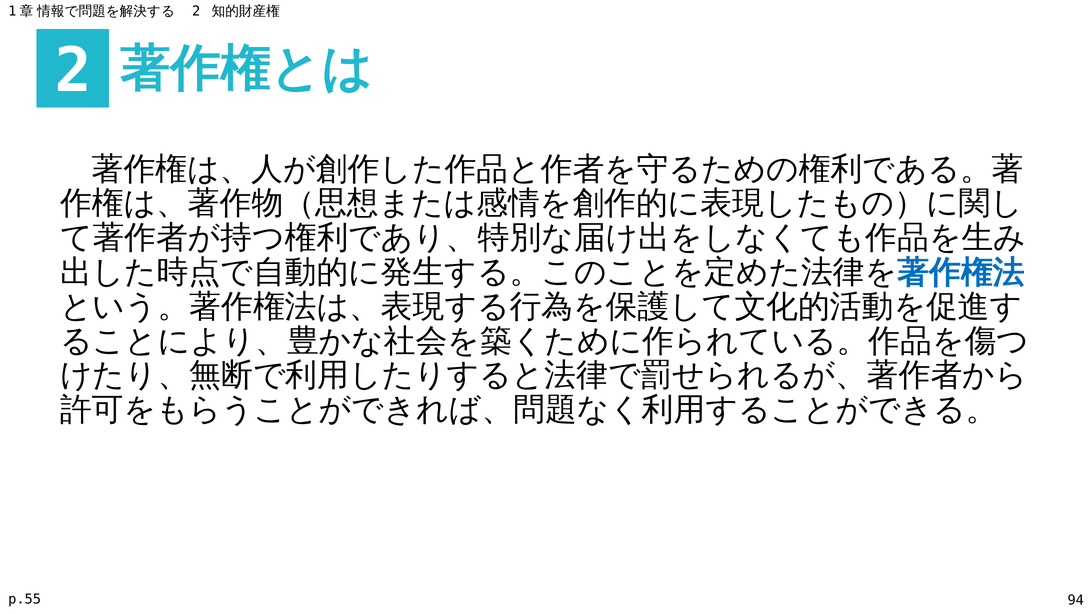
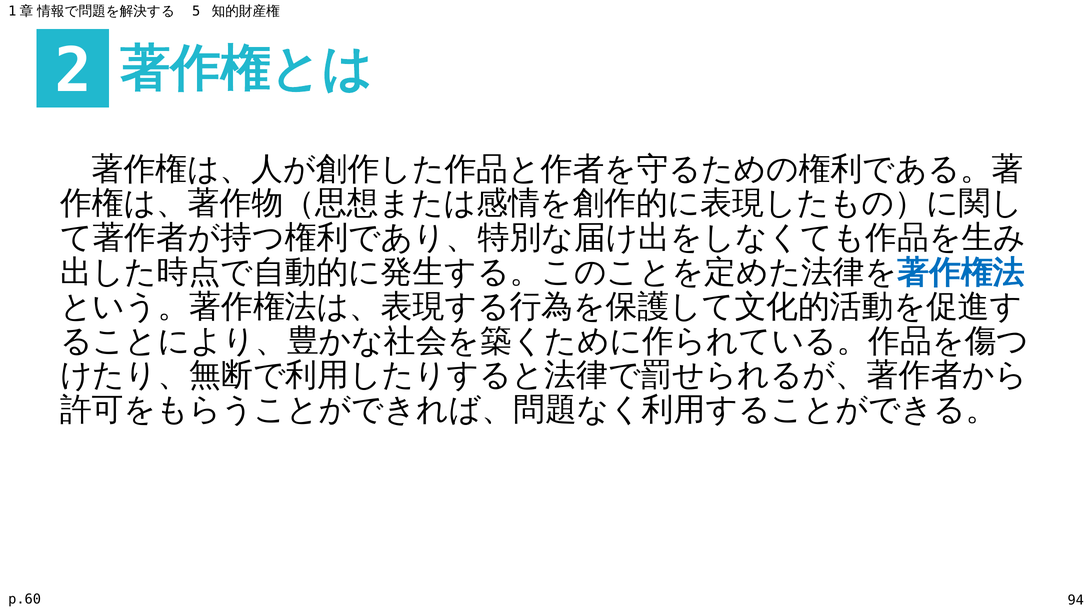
2: 2 -> 5 (196, 11)
p.55: p.55 -> p.60 (25, 599)
